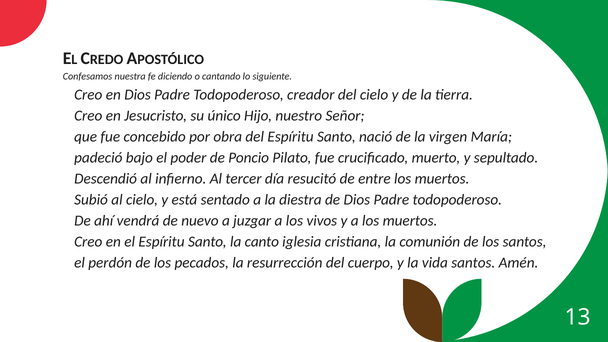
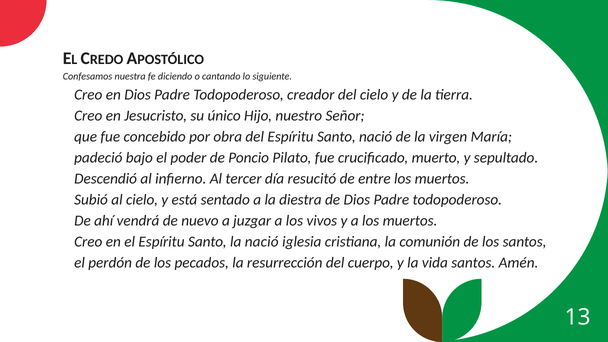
la canto: canto -> nació (262, 242)
